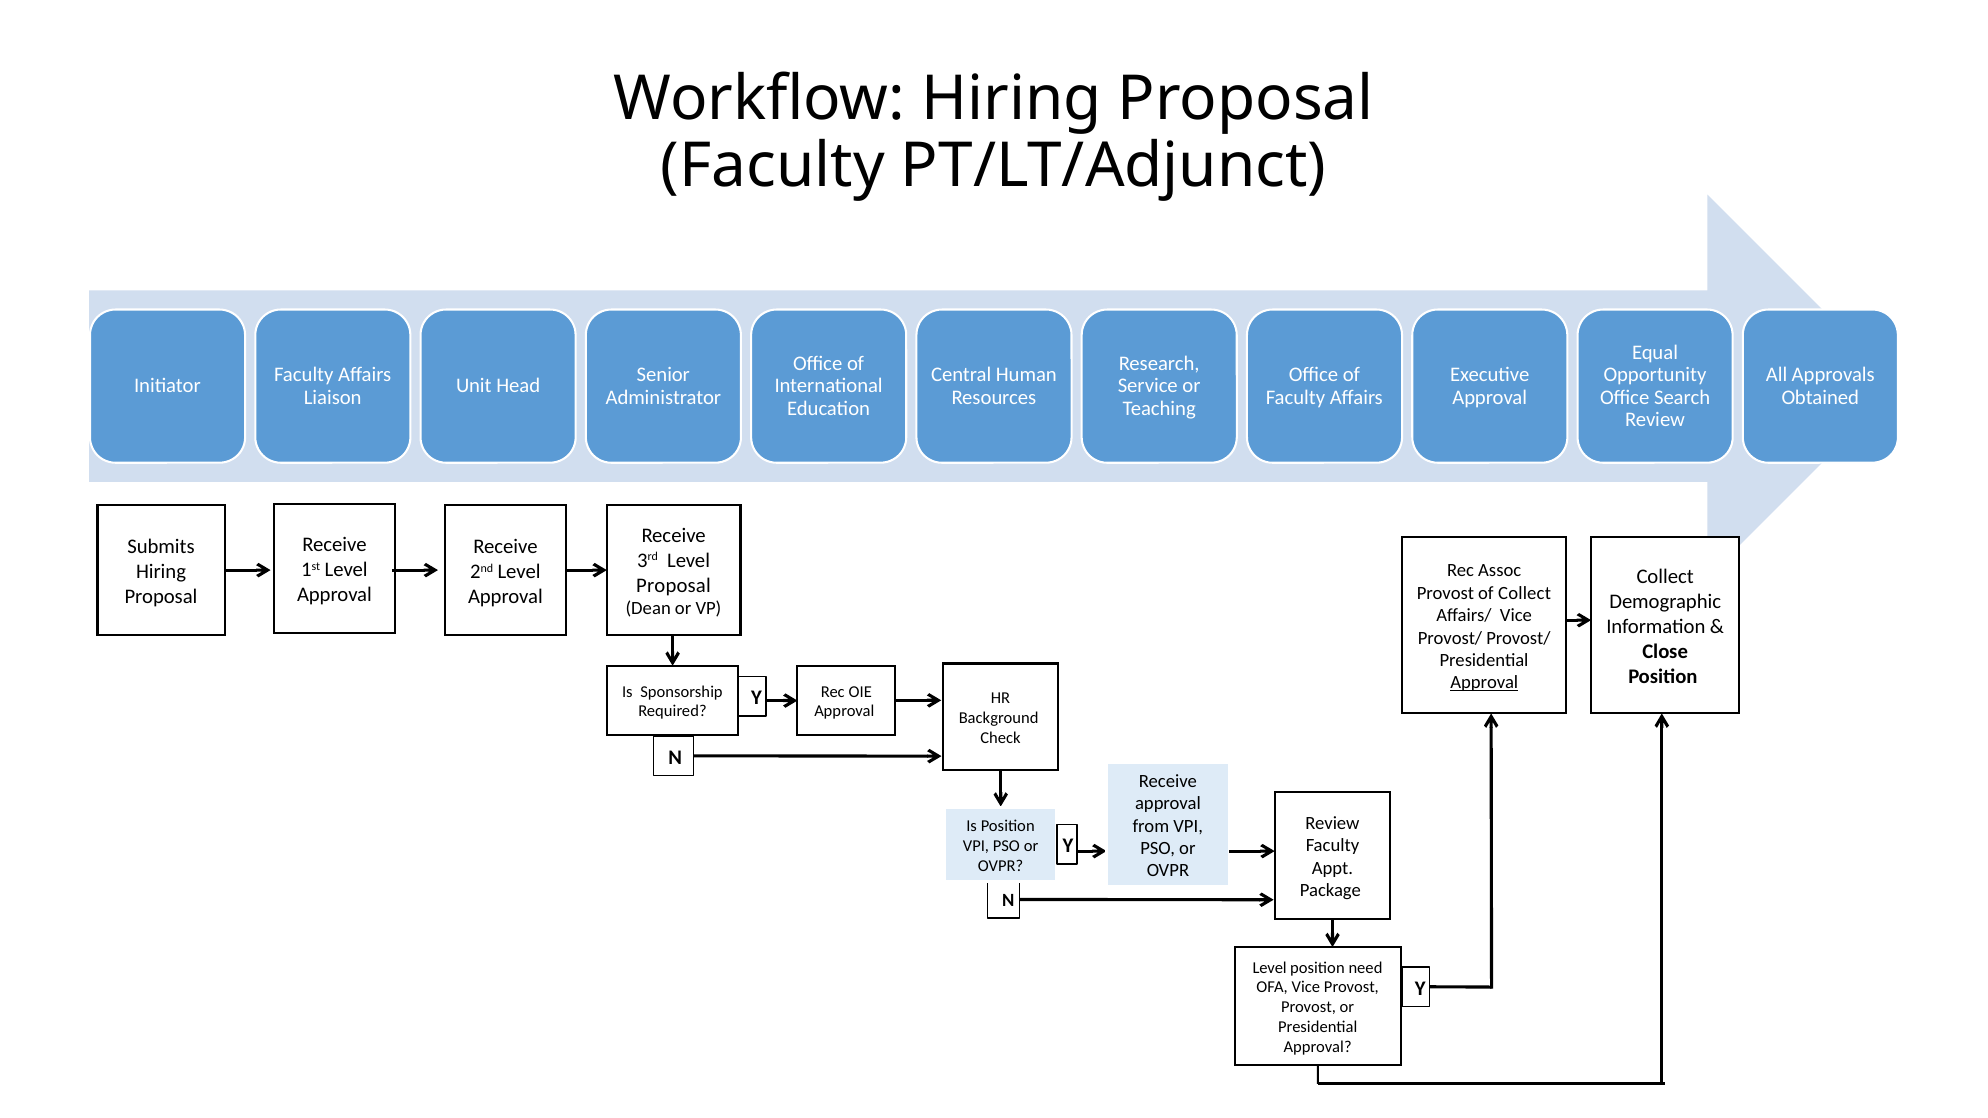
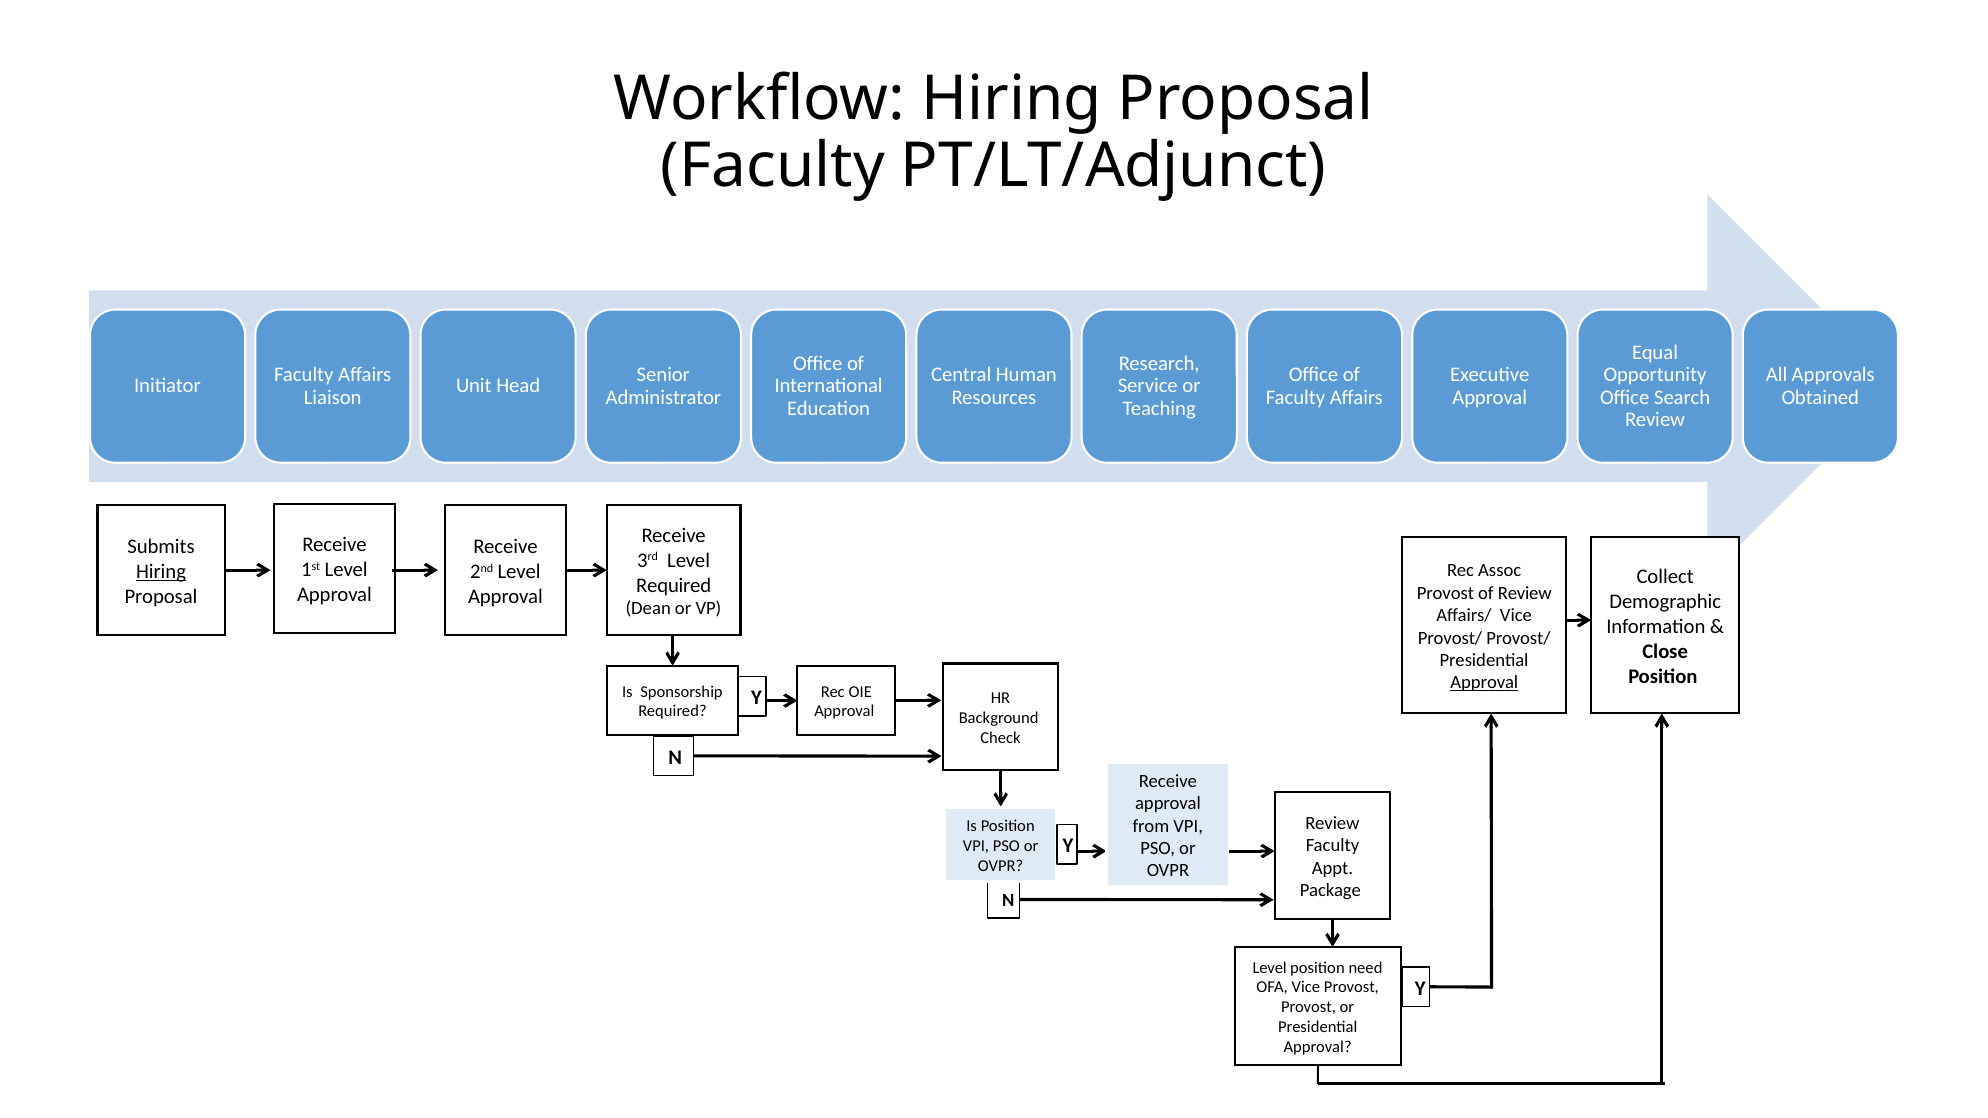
Hiring underline: none -> present (161, 572)
Proposal: Proposal -> Required (674, 585)
of Collect: Collect -> Review (1525, 593)
